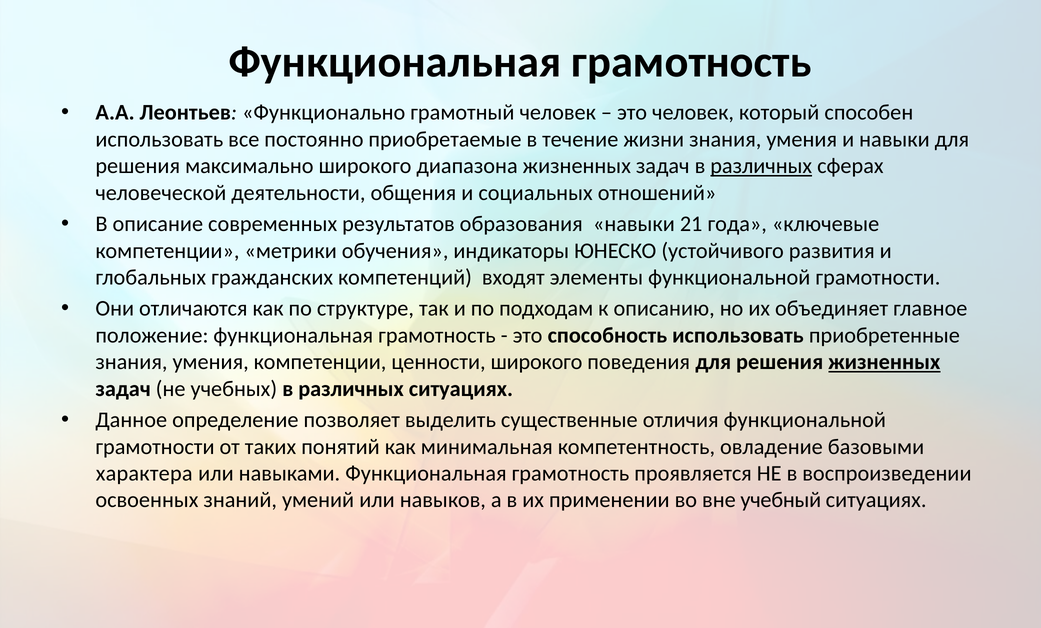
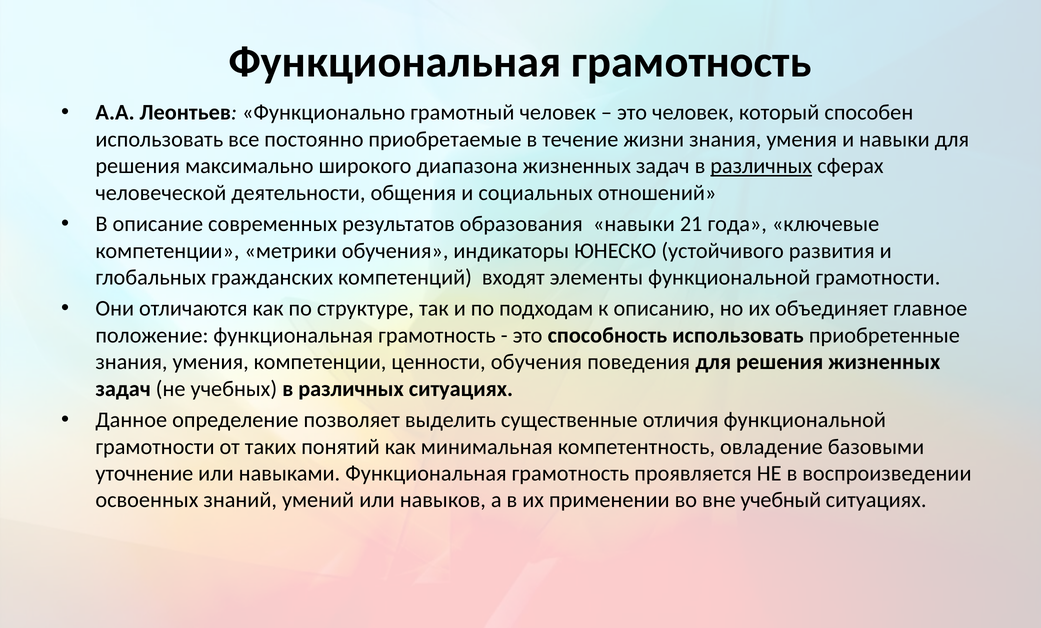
ценности широкого: широкого -> обучения (536, 362)
жизненных underline: present -> none (884, 362)
характера: характера -> уточнение (144, 473)
